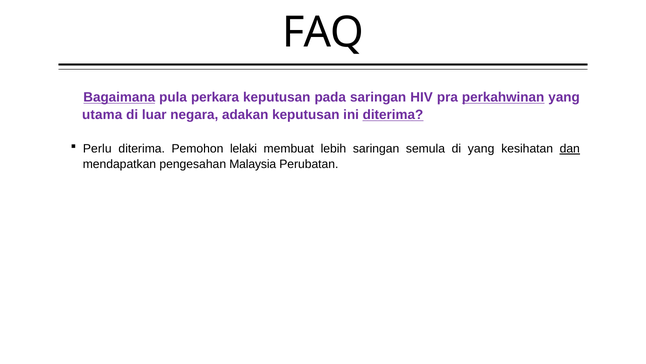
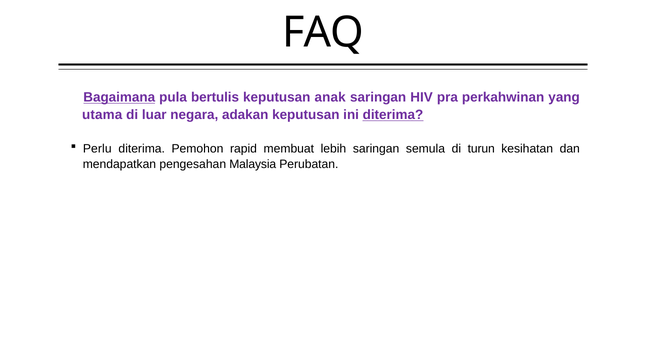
perkara: perkara -> bertulis (215, 97)
pada: pada -> anak (330, 97)
perkahwinan underline: present -> none (503, 97)
lelaki: lelaki -> rapid (243, 148)
di yang: yang -> turun (481, 148)
dan underline: present -> none (570, 148)
